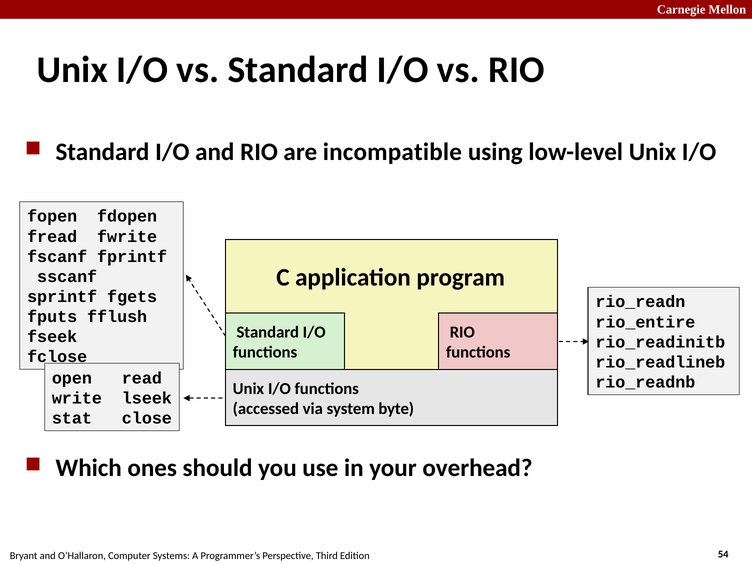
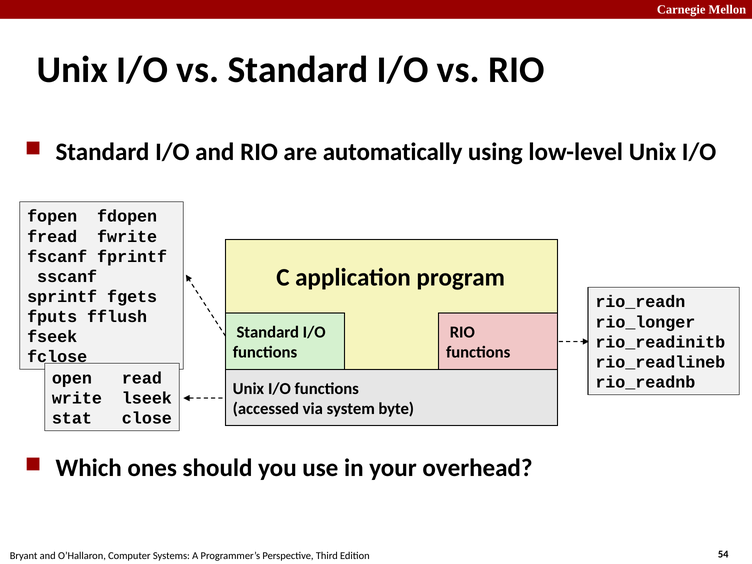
incompatible: incompatible -> automatically (393, 152)
rio_entire: rio_entire -> rio_longer (645, 322)
